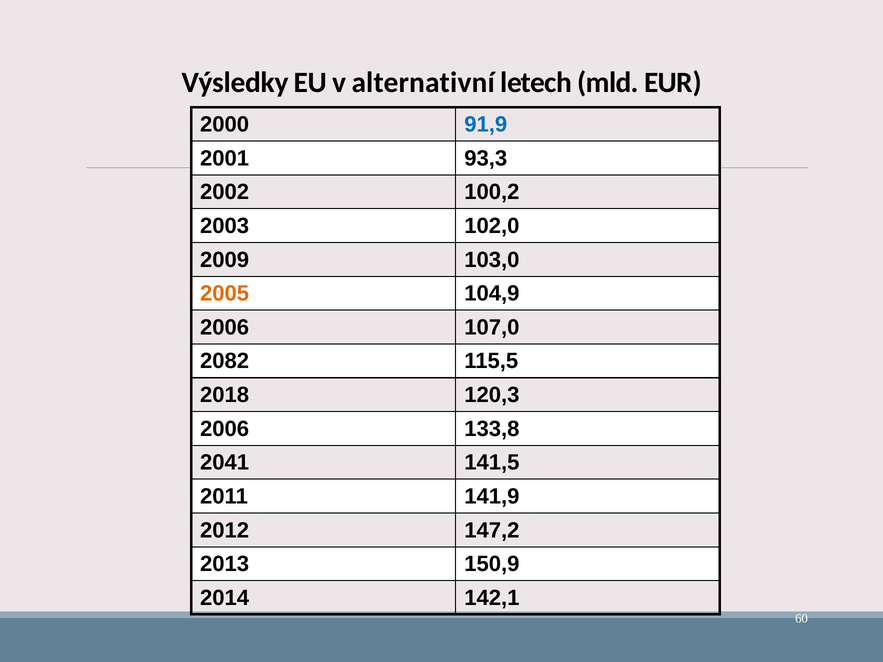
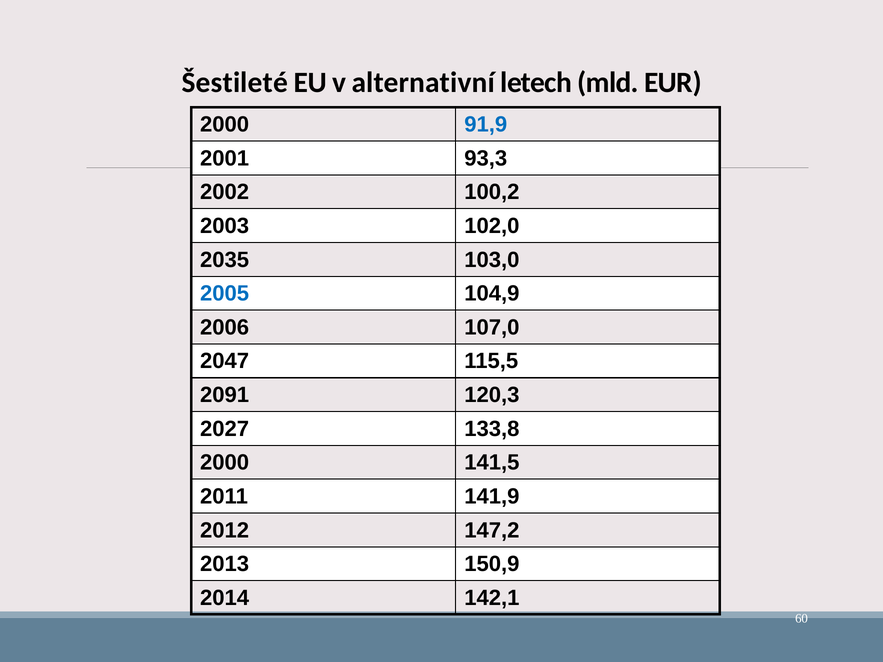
Výsledky: Výsledky -> Šestileté (235, 83)
2009: 2009 -> 2035 (225, 260)
2005 colour: orange -> blue (225, 294)
2082: 2082 -> 2047 (225, 361)
2018: 2018 -> 2091 (225, 395)
2006: 2006 -> 2027 (225, 429)
2041: 2041 -> 2000 (225, 463)
